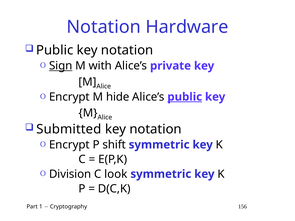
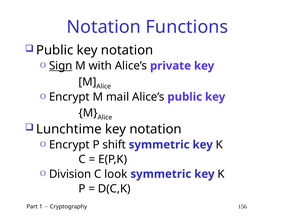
Hardware: Hardware -> Functions (187, 27)
hide: hide -> mail (118, 97)
public underline: present -> none (185, 97)
Submitted: Submitted -> Lunchtime (69, 129)
